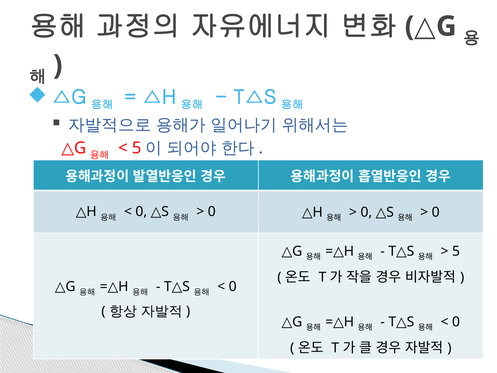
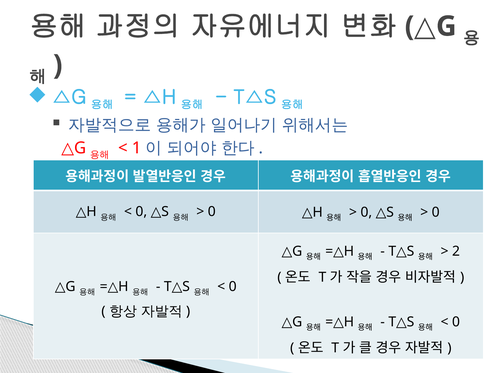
5: 5 -> 1 (137, 148)
5: 5 -> 2 (456, 251)
